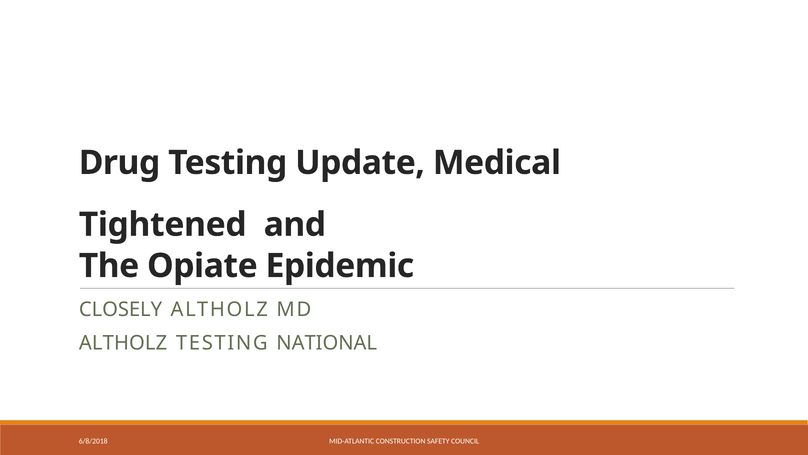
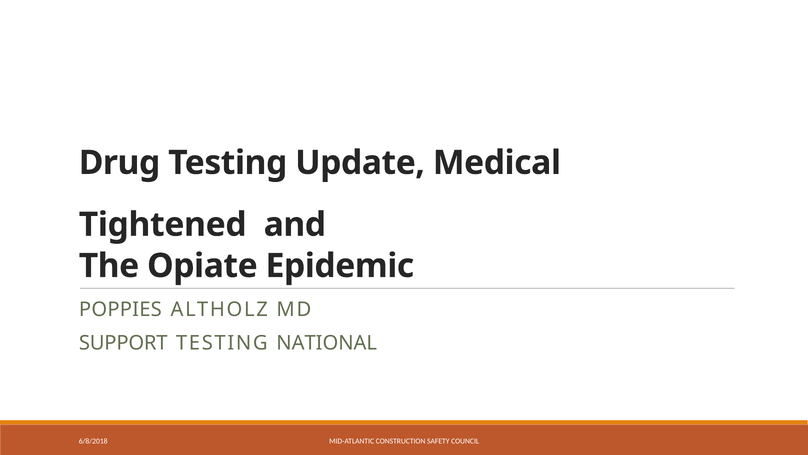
CLOSELY: CLOSELY -> POPPIES (120, 309)
ALTHOLZ: ALTHOLZ -> SUPPORT (123, 343)
